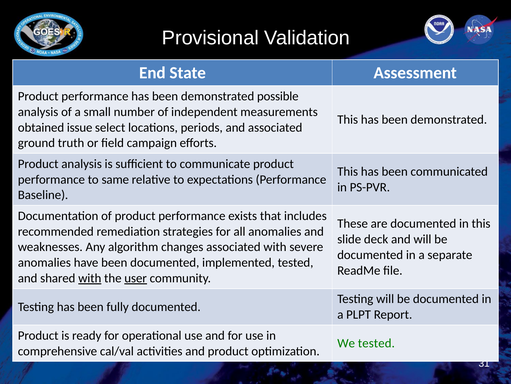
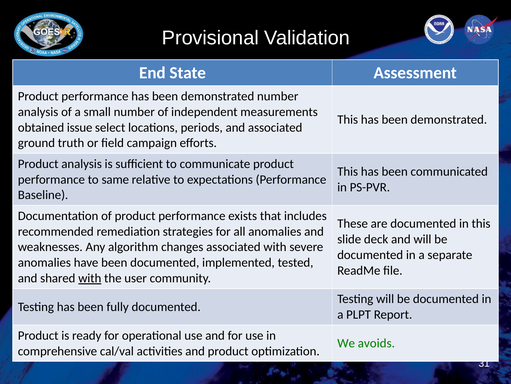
demonstrated possible: possible -> number (278, 96)
user underline: present -> none (136, 278)
We tested: tested -> avoids (376, 343)
